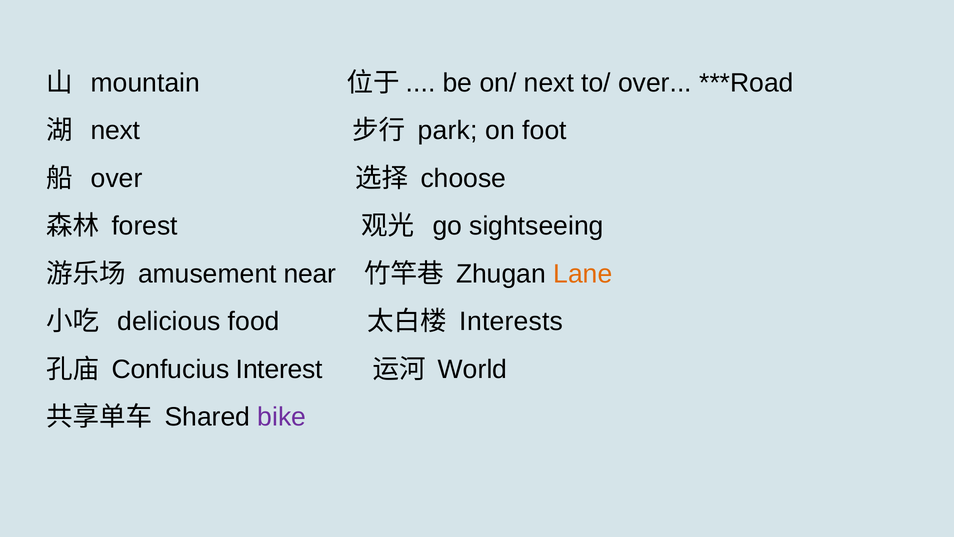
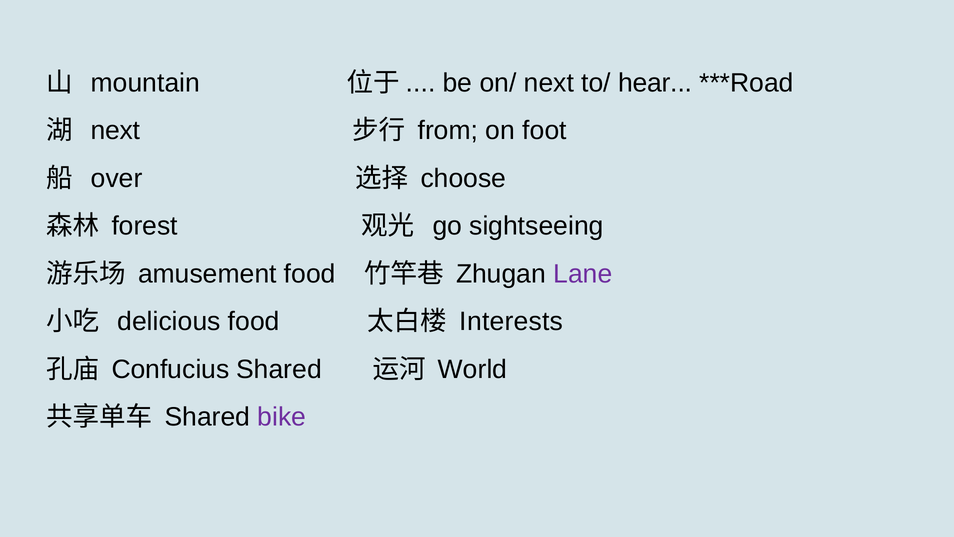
to/ over: over -> hear (655, 83)
park: park -> from (448, 131)
amusement near: near -> food (310, 274)
Lane colour: orange -> purple (583, 274)
Confucius Interest: Interest -> Shared (279, 369)
